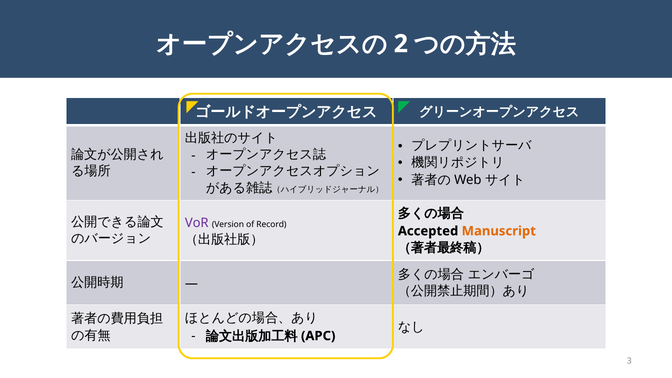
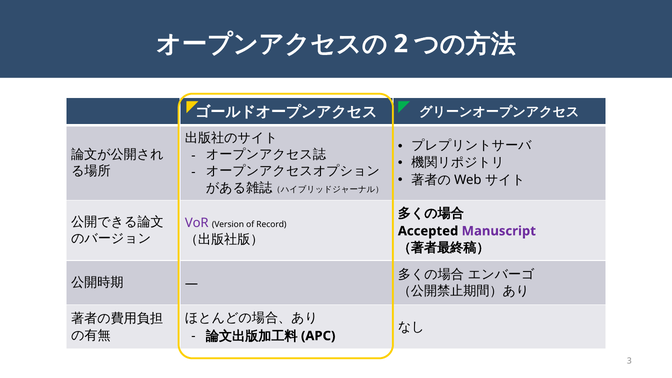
Manuscript colour: orange -> purple (499, 231)
